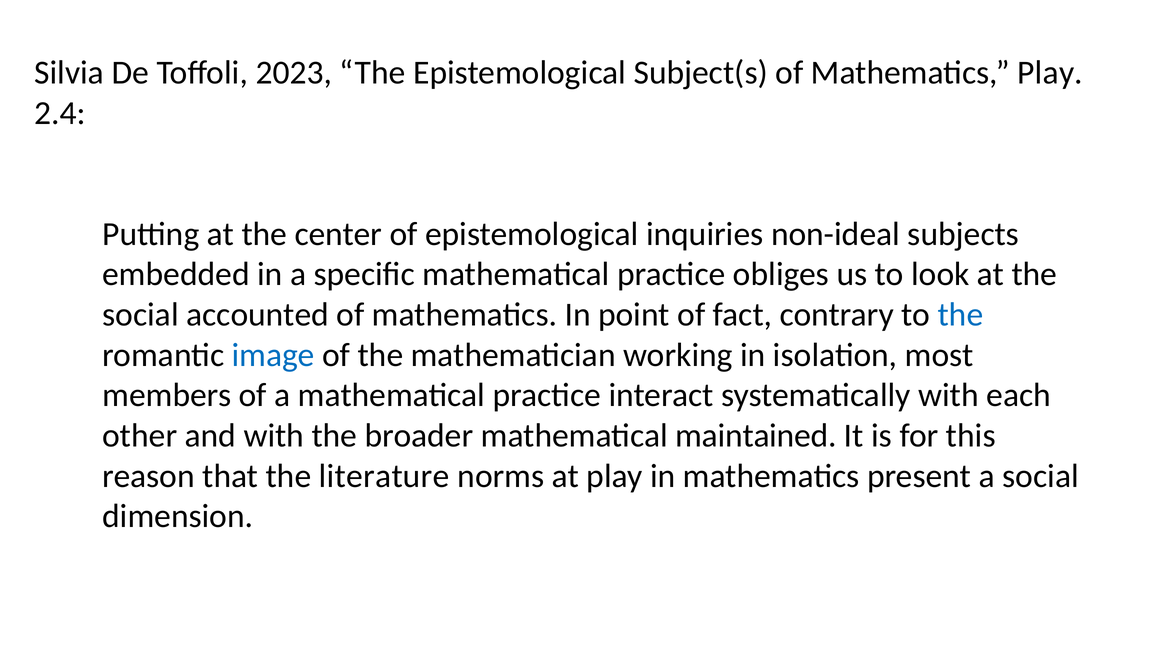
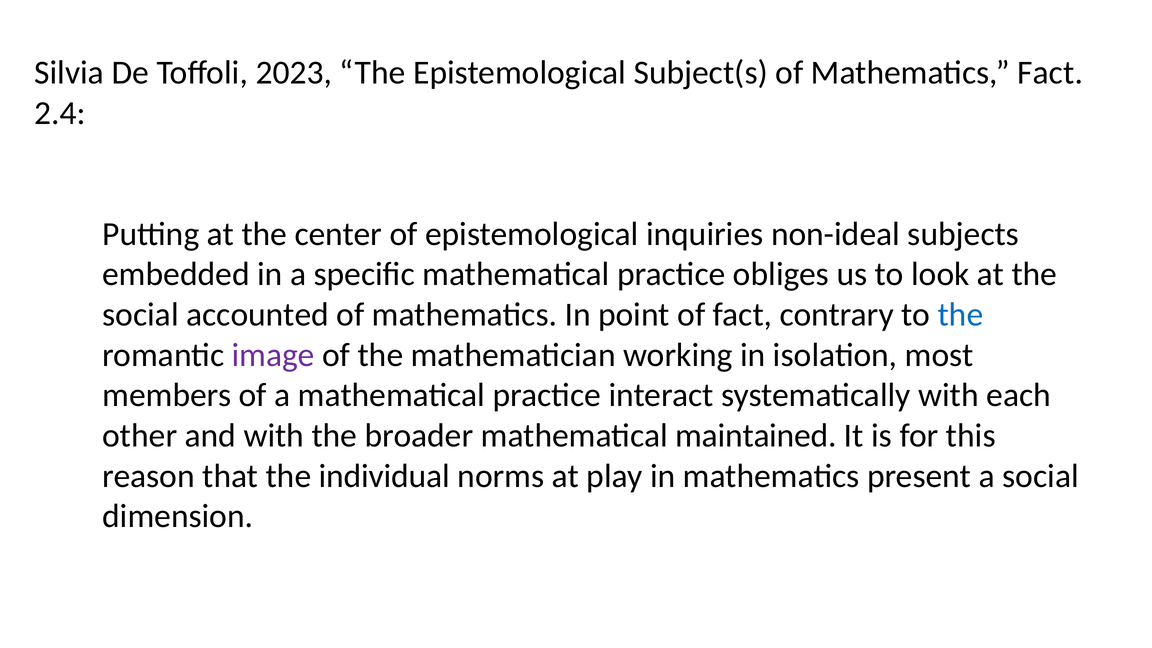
Mathematics Play: Play -> Fact (1050, 73)
image colour: blue -> purple (273, 355)
literature: literature -> individual (384, 476)
